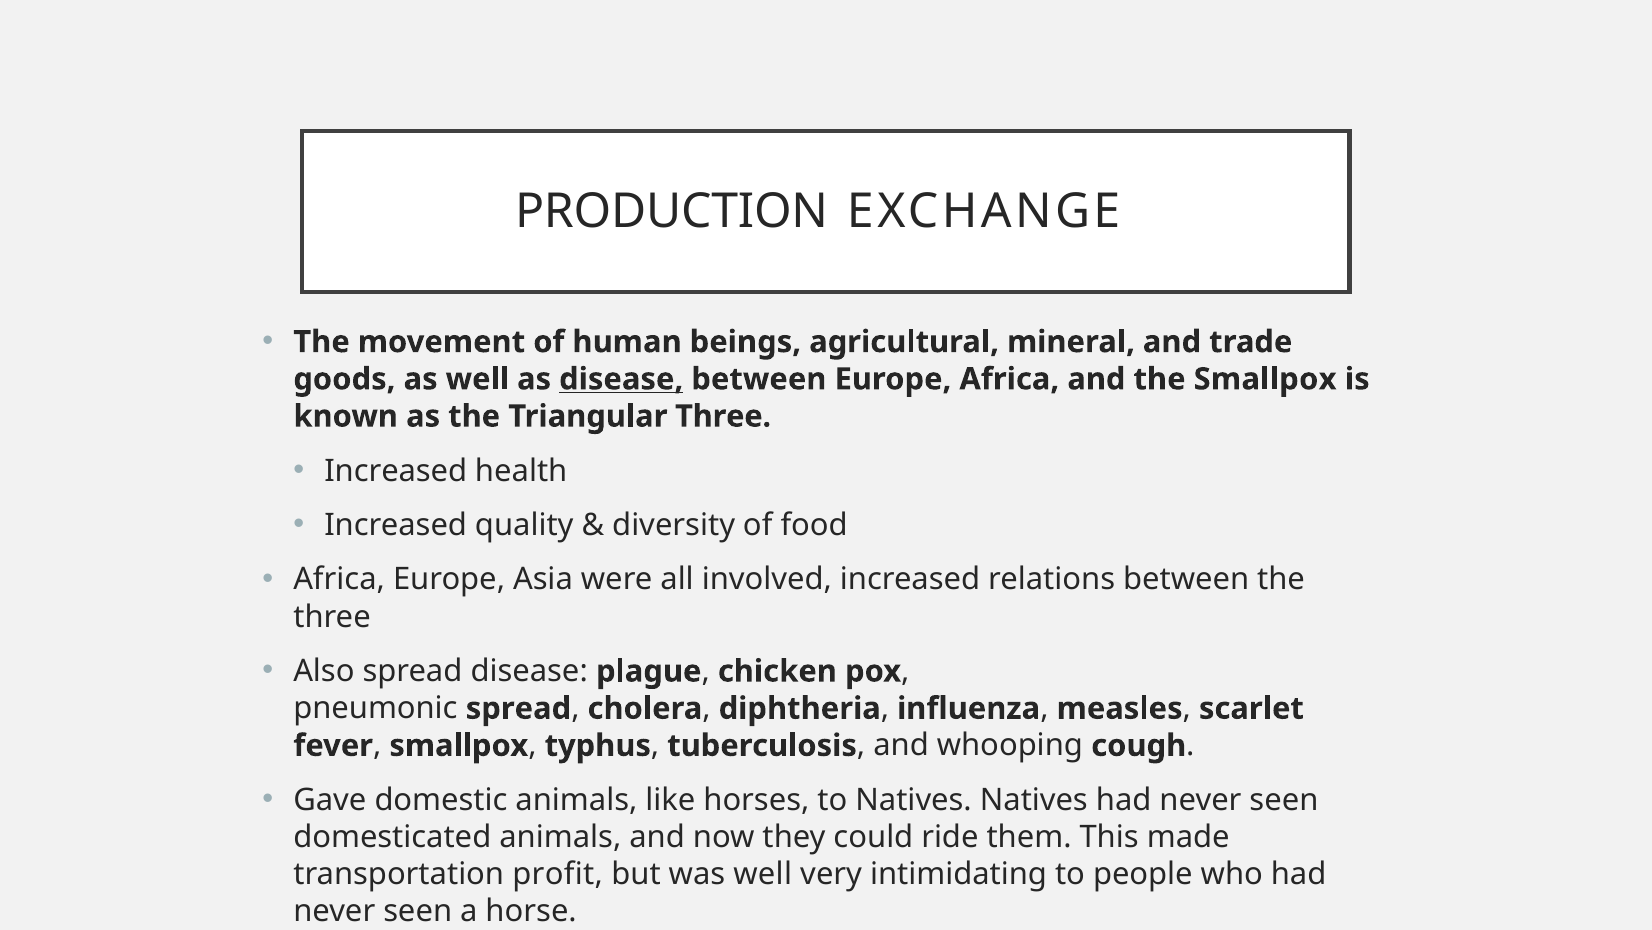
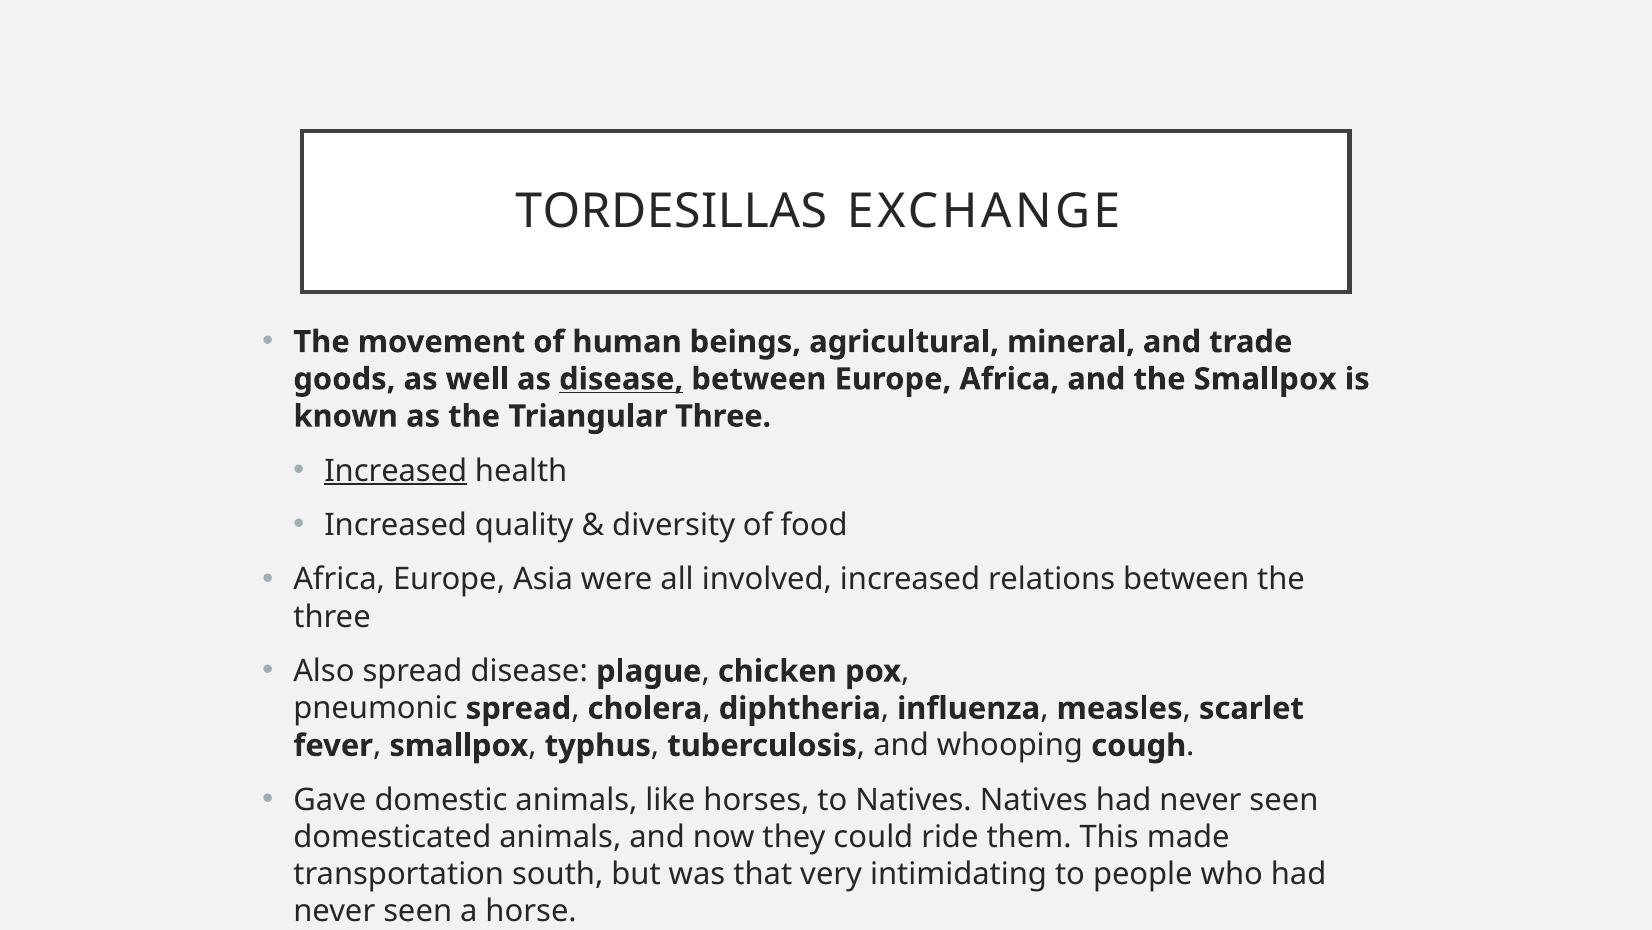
PRODUCTION: PRODUCTION -> TORDESILLAS (671, 211)
Increased underline: none -> present (396, 470)
profit: profit -> south (558, 874)
was well: well -> that (763, 874)
